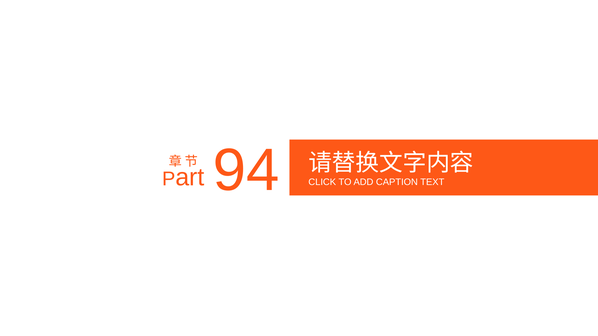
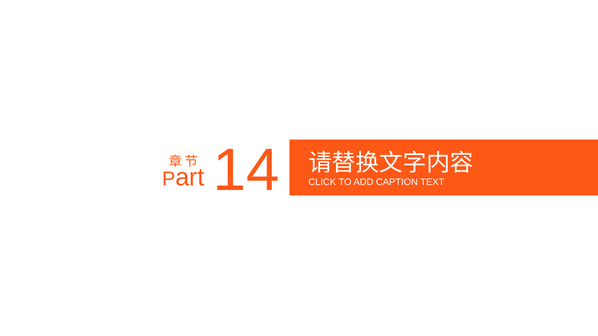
94: 94 -> 14 (246, 171)
